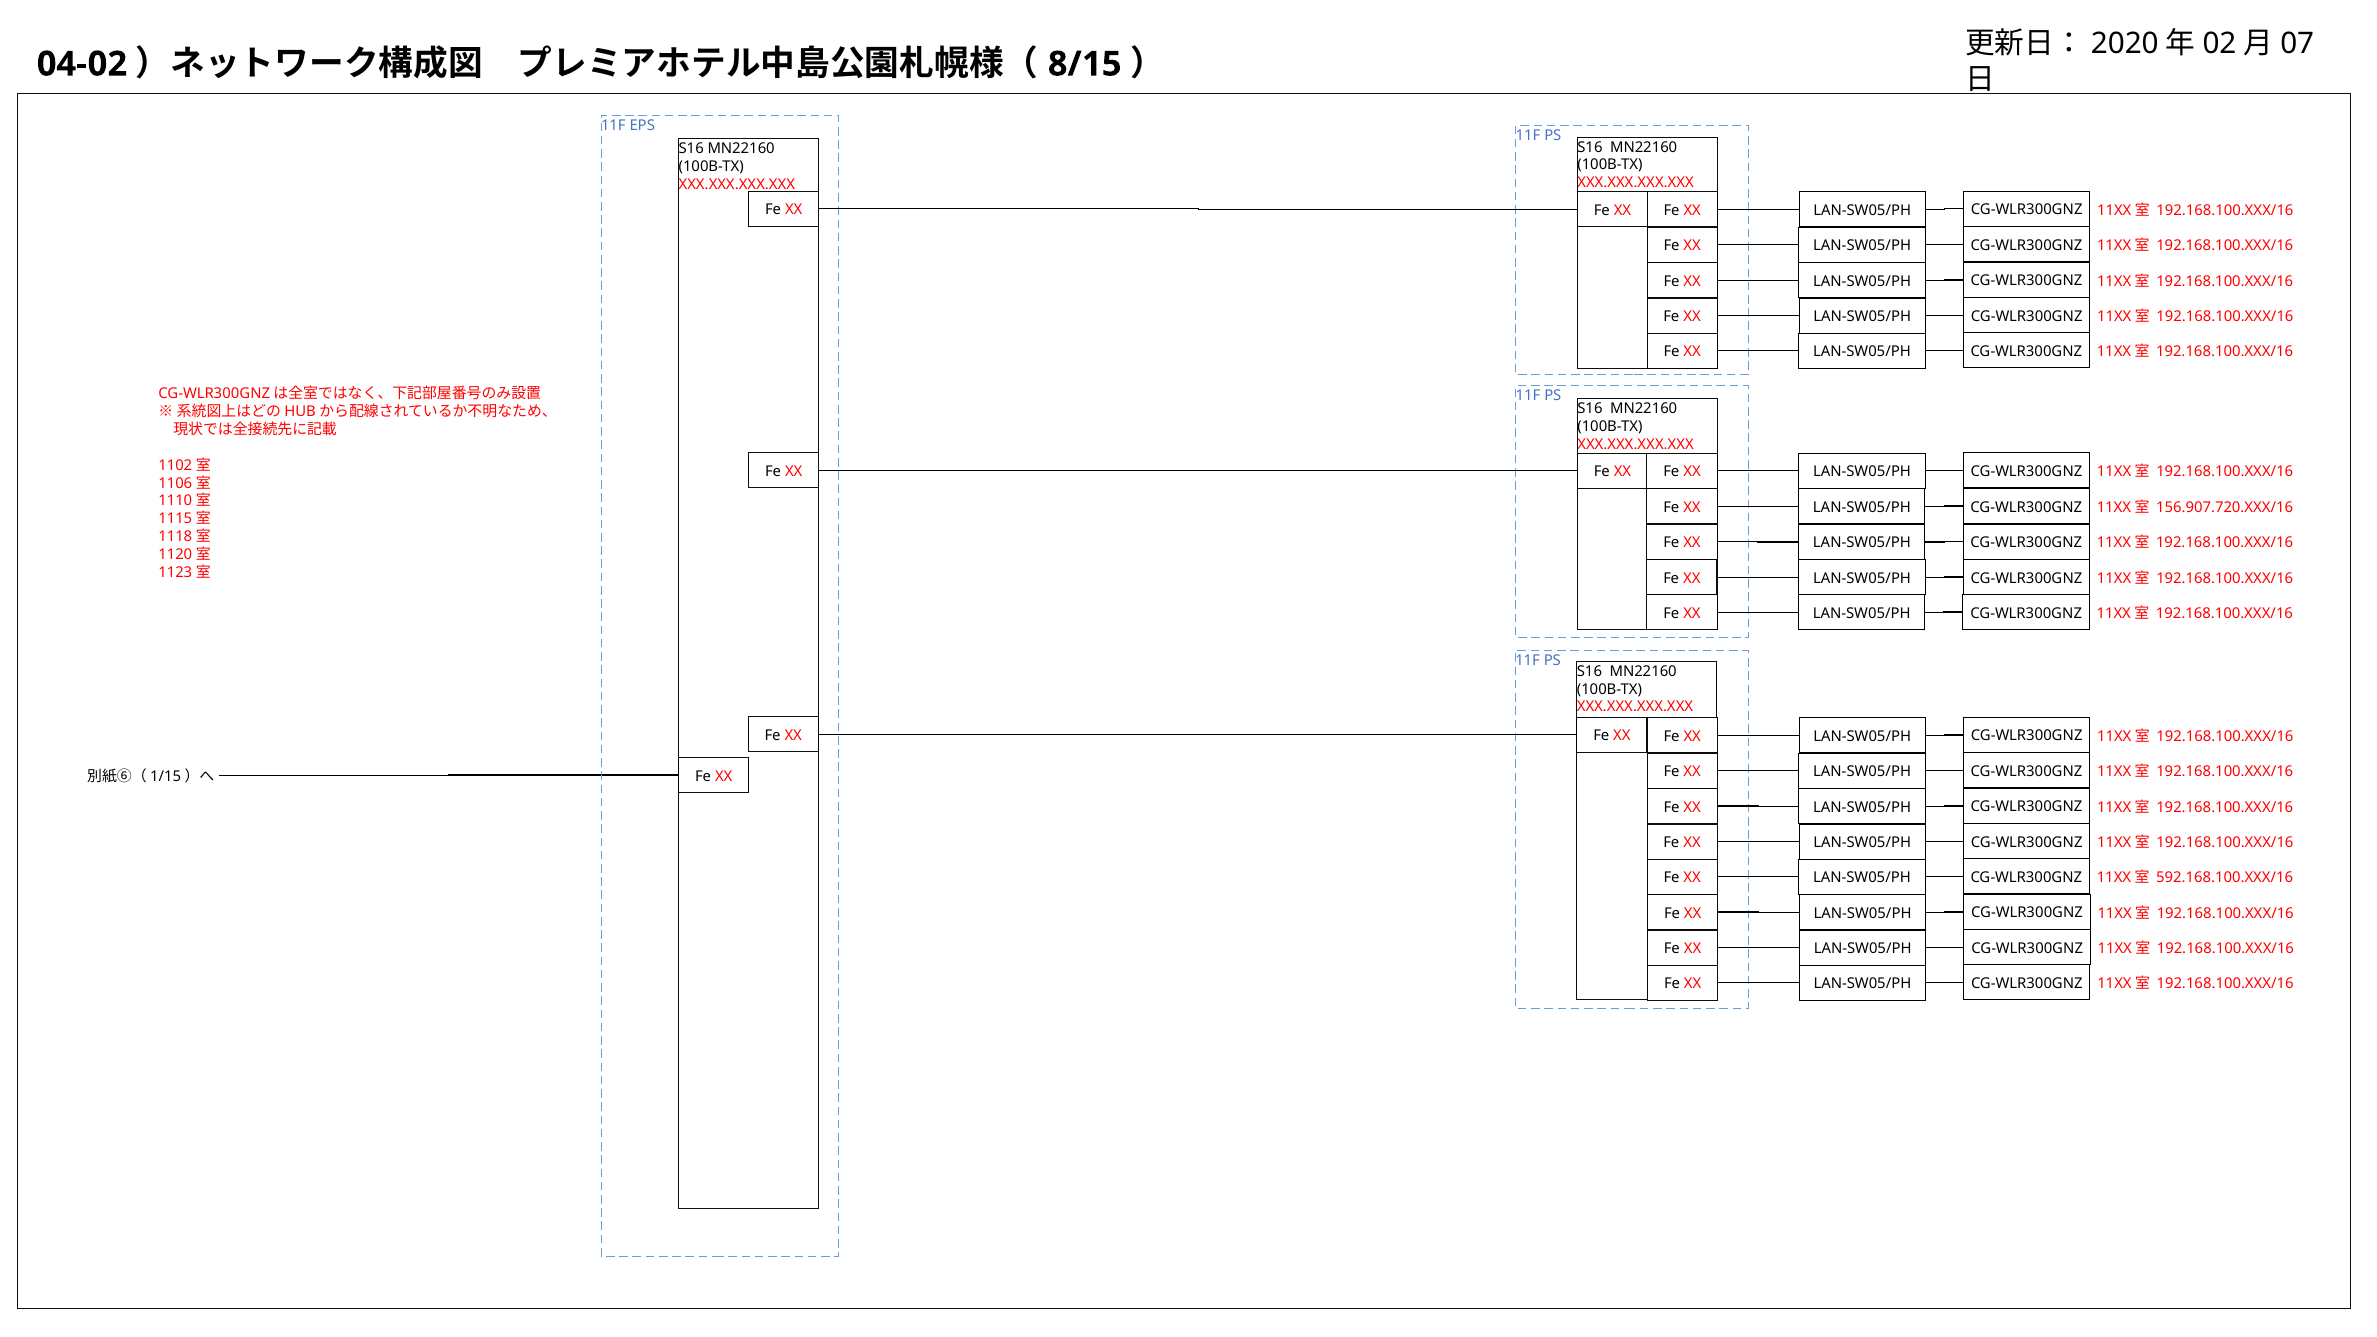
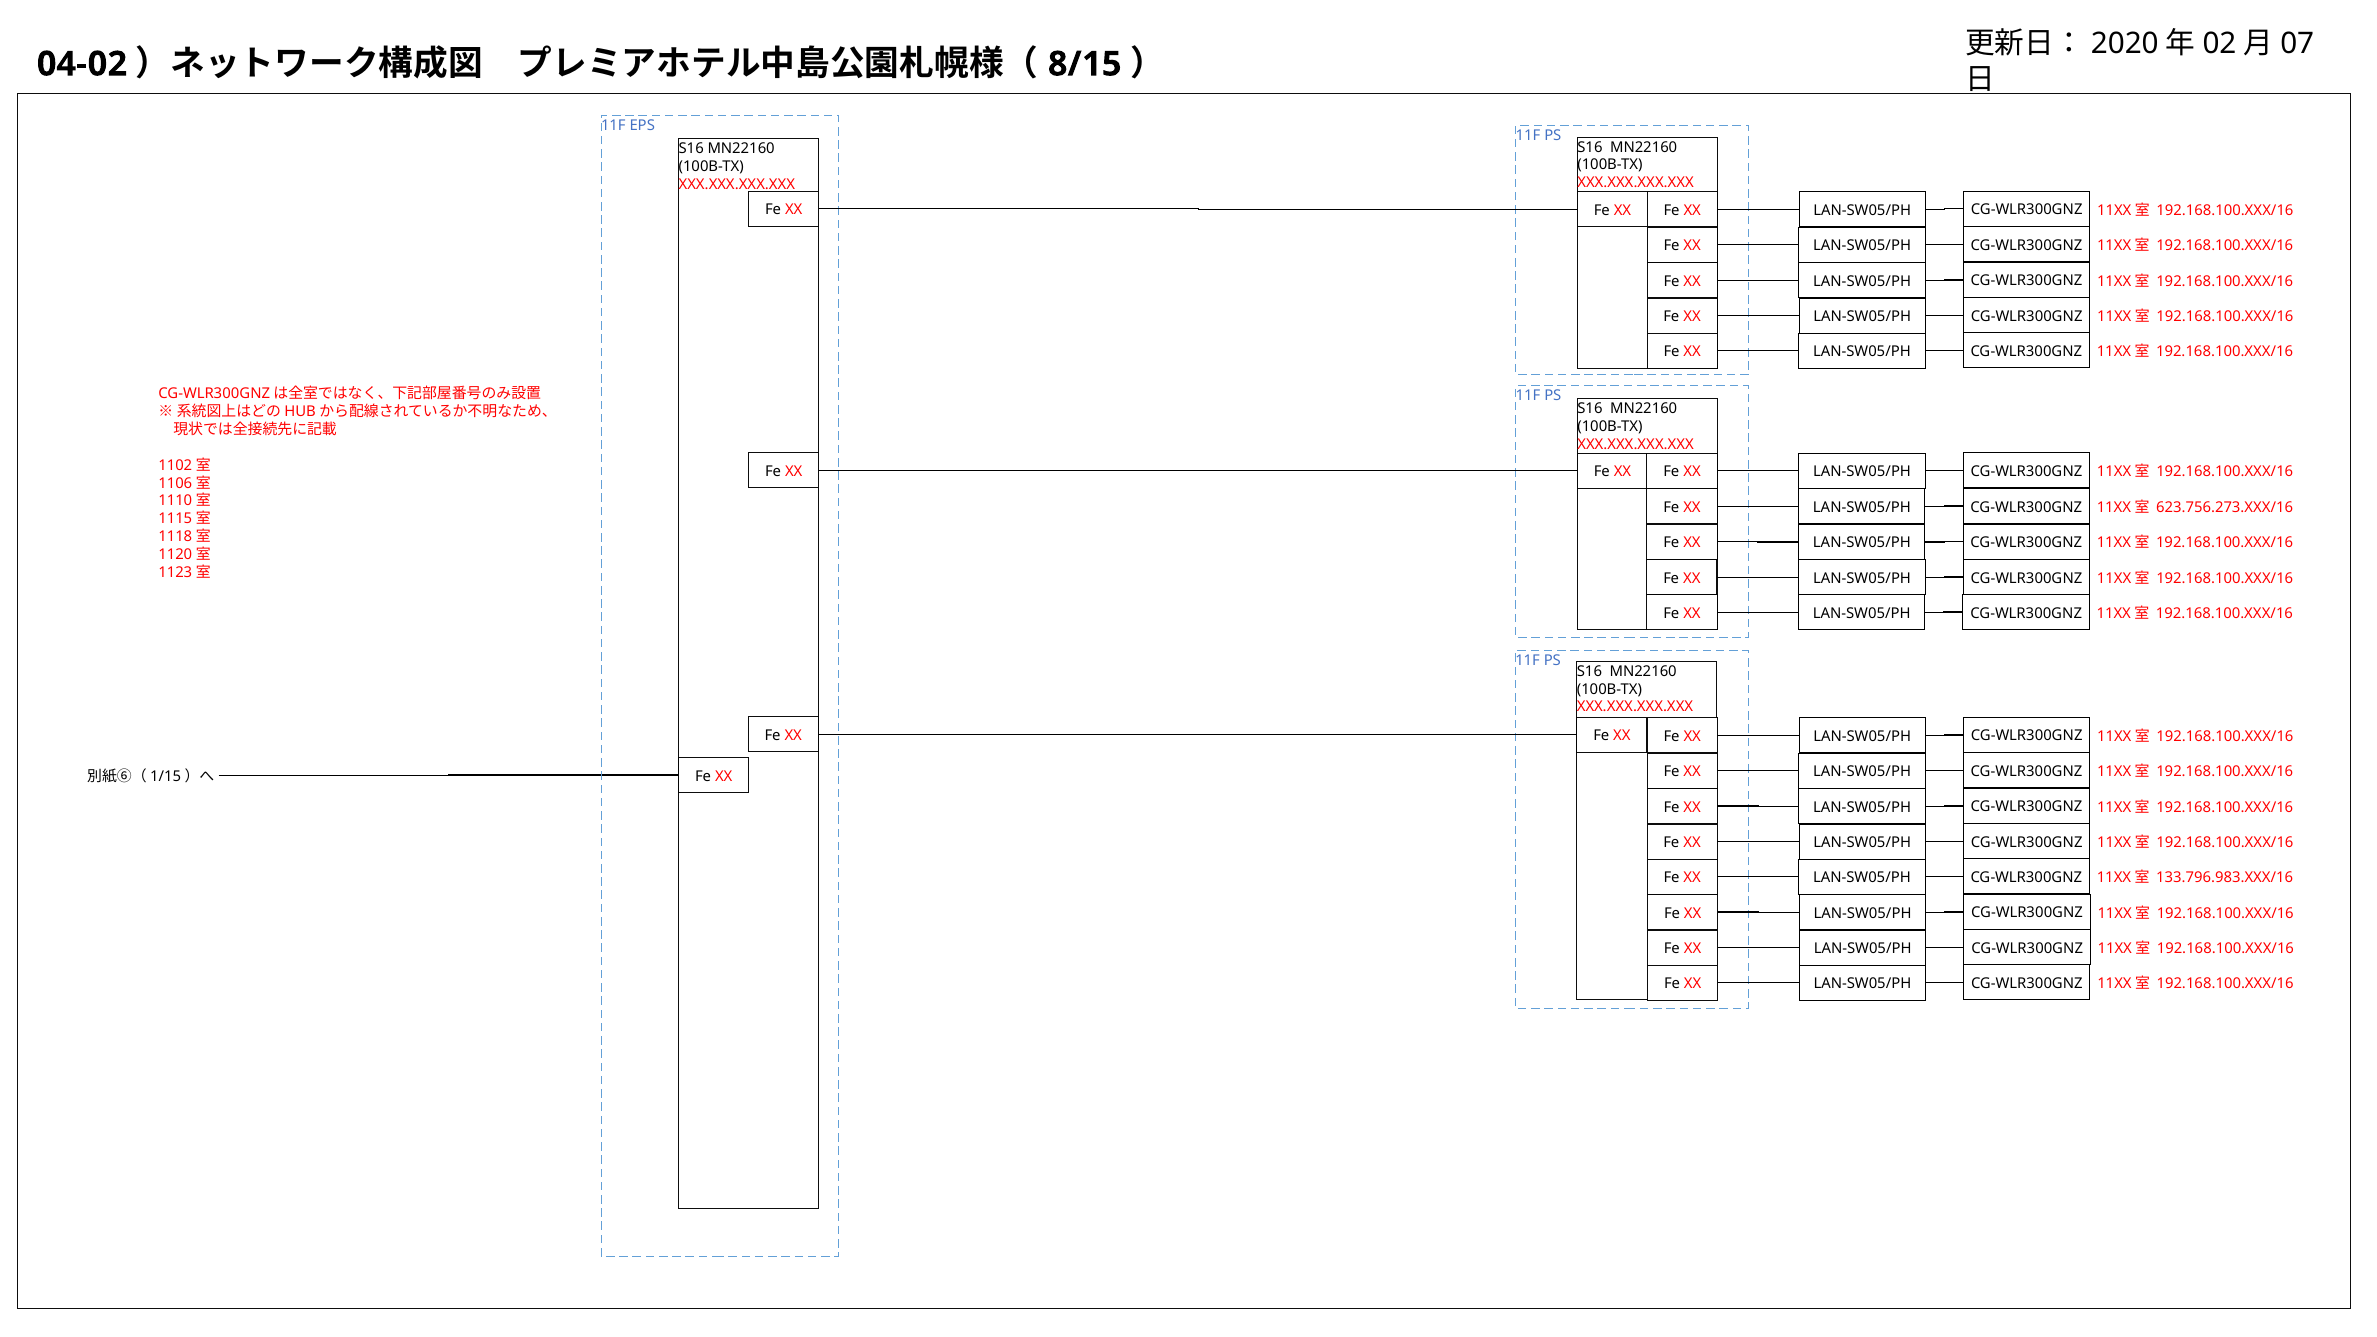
156.907.720.XXX/16: 156.907.720.XXX/16 -> 623.756.273.XXX/16 (2225, 508)
592.168.100.XXX/16: 592.168.100.XXX/16 -> 133.796.983.XXX/16 (2225, 878)
